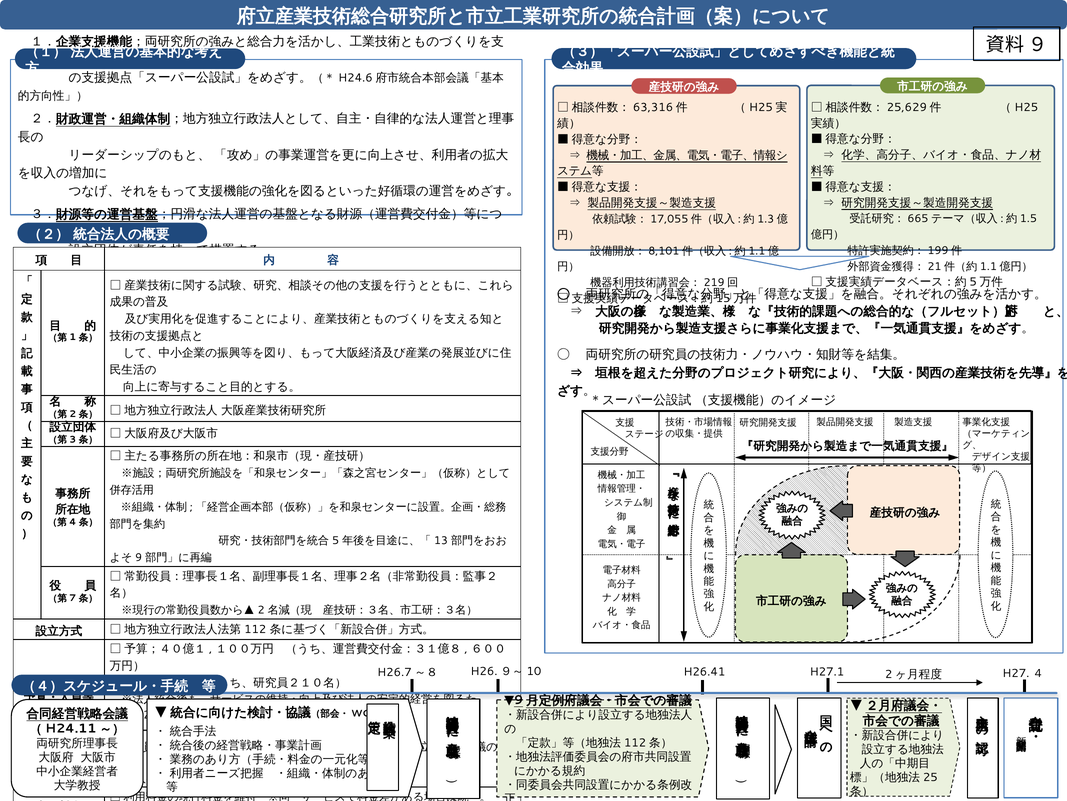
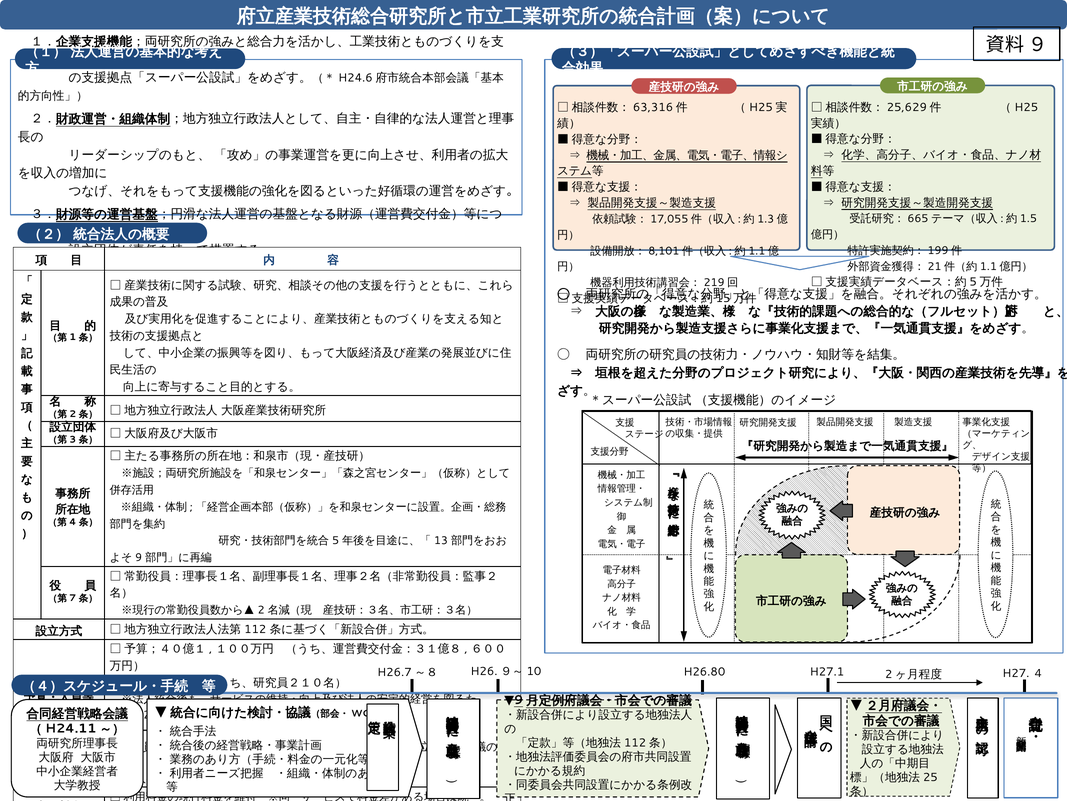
H26.41: H26.41 -> H26.80 (704, 671)
